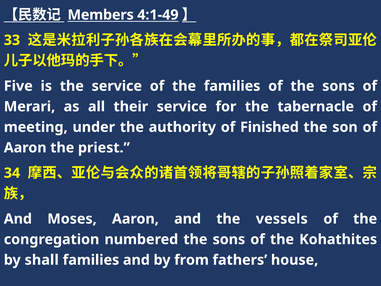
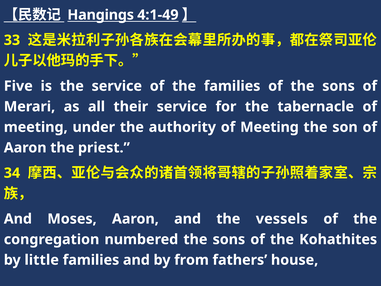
Members: Members -> Hangings (101, 15)
authority of Finished: Finished -> Meeting (269, 127)
shall: shall -> little (42, 260)
